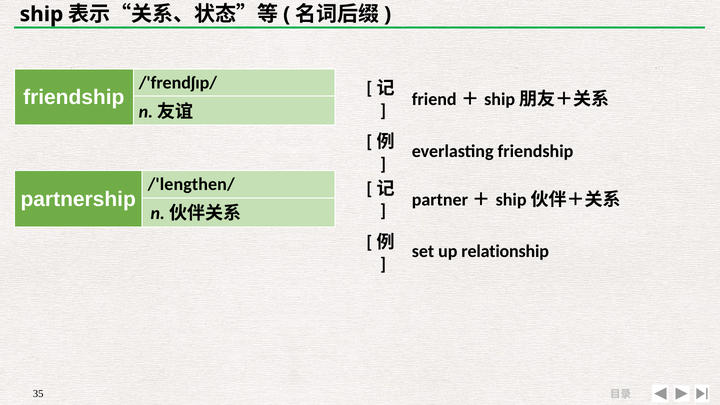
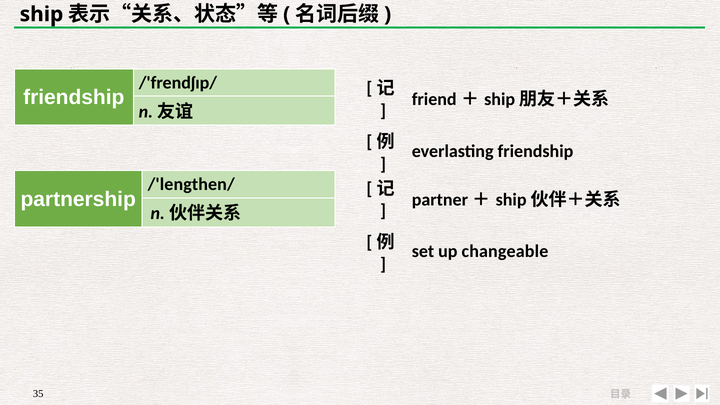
relationship: relationship -> changeable (505, 251)
